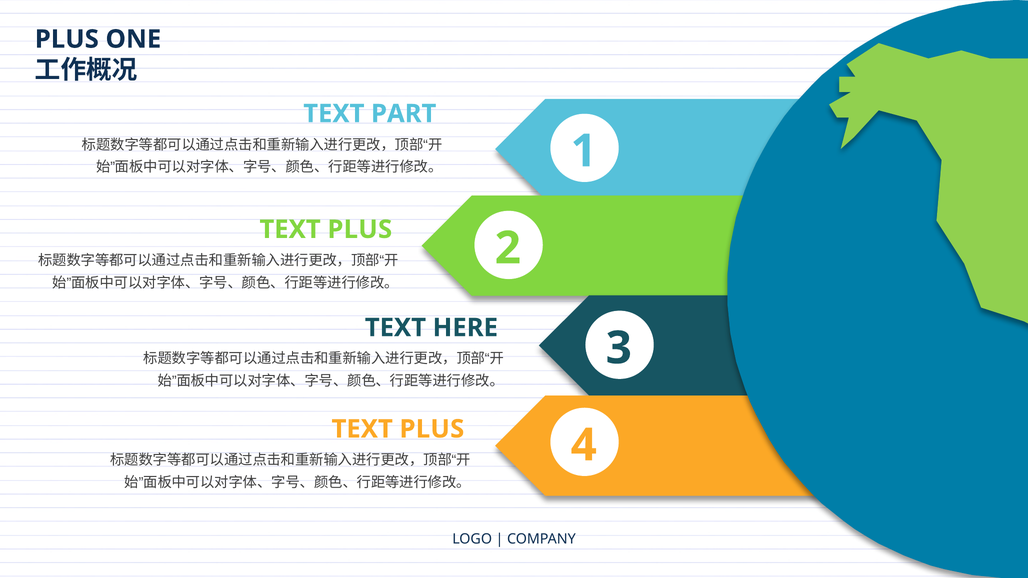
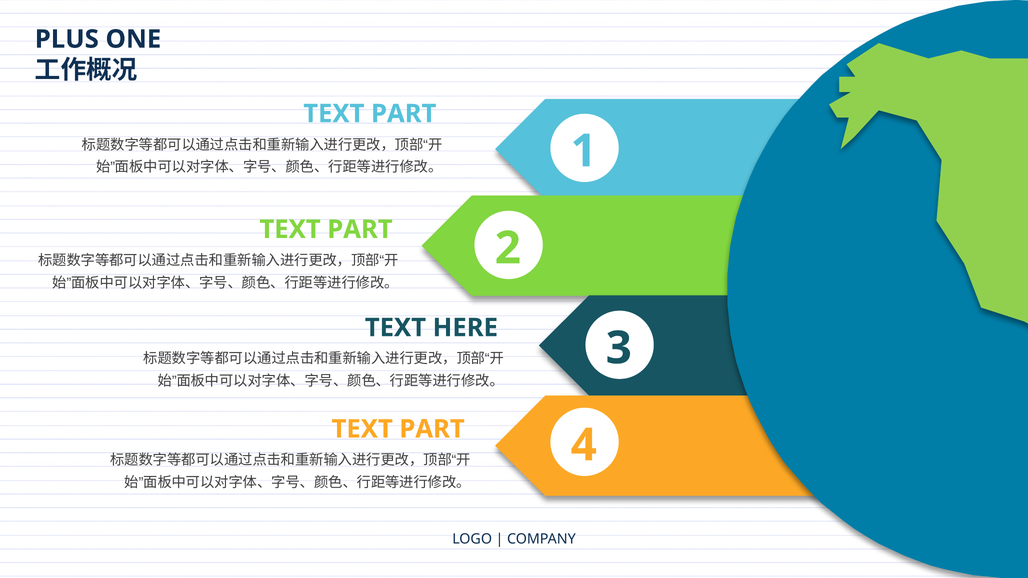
PLUS: PLUS -> PART (360, 230)
PLUS: PLUS -> PART (432, 429)
